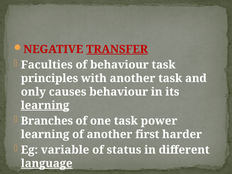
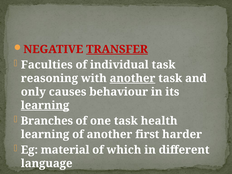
of behaviour: behaviour -> individual (119, 65)
principles: principles -> reasoning (49, 78)
another underline: none -> present (133, 78)
power: power -> health (159, 121)
variable: variable -> material (65, 150)
status: status -> which (124, 150)
language underline: present -> none (47, 163)
